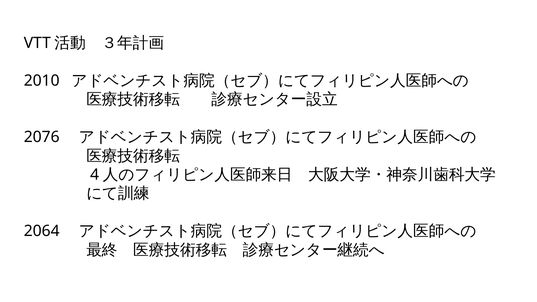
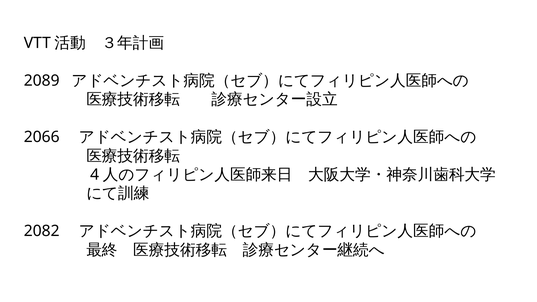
2010: 2010 -> 2089 (42, 81)
2076: 2076 -> 2066 (42, 137)
2064: 2064 -> 2082 (42, 231)
